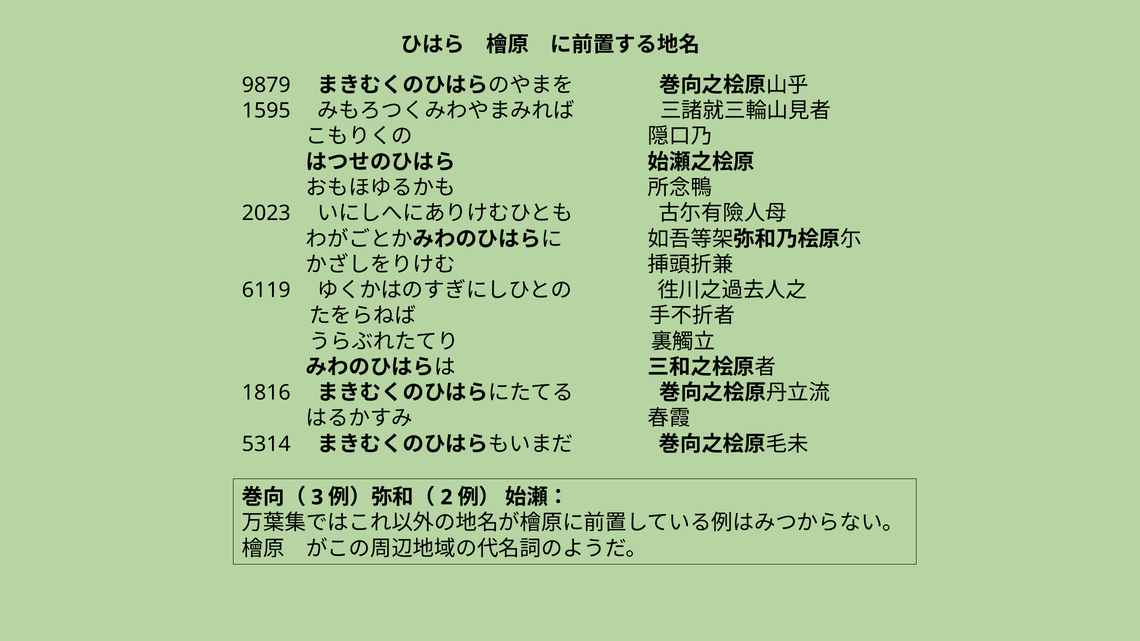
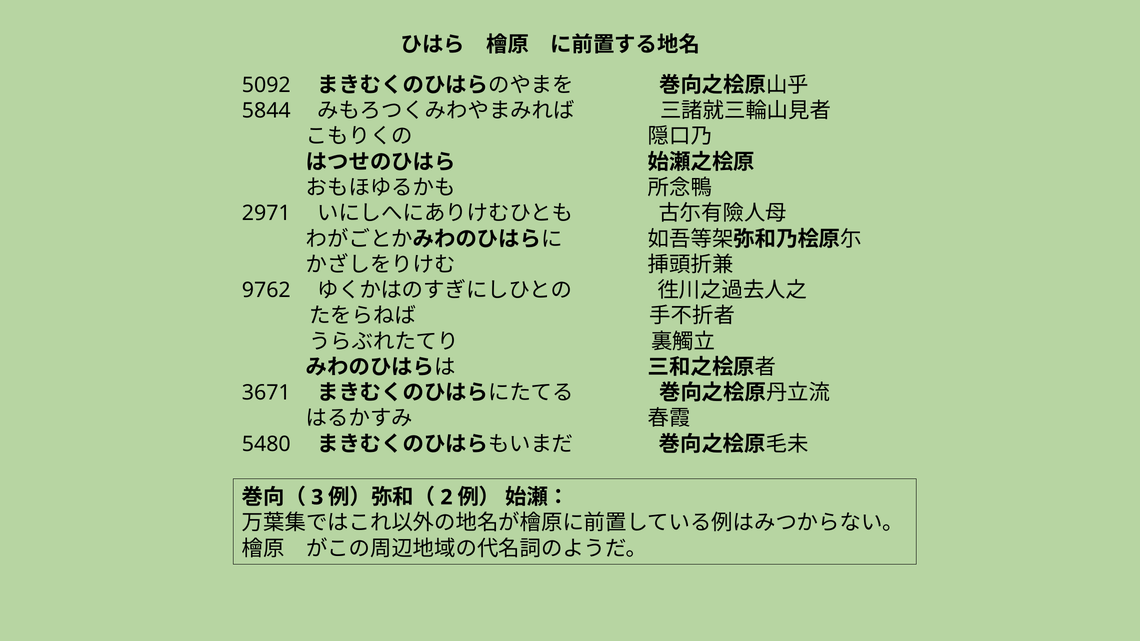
9879: 9879 -> 5092 (266, 85)
1595: 1595 -> 5844 (266, 111)
2023: 2023 -> 2971 (266, 213)
6119: 6119 -> 9762 (266, 290)
1816: 1816 -> 3671 (266, 393)
5314: 5314 -> 5480 (266, 444)
